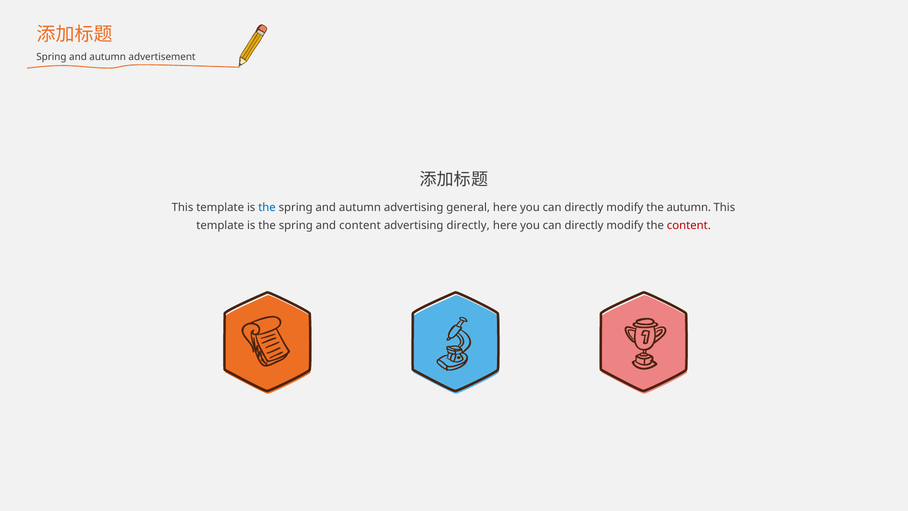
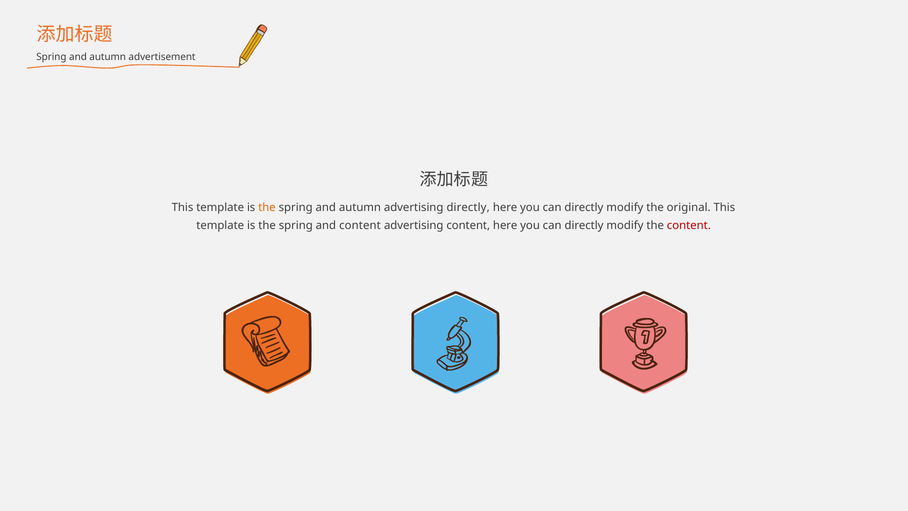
the colour: blue -> orange (267, 208)
advertising general: general -> directly (468, 208)
the autumn: autumn -> original (689, 208)
advertising directly: directly -> content (468, 225)
